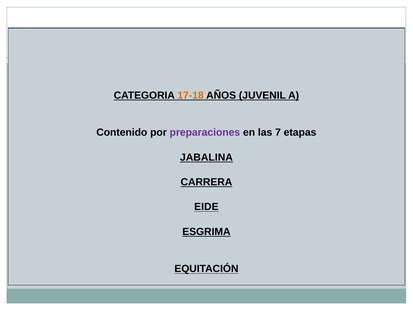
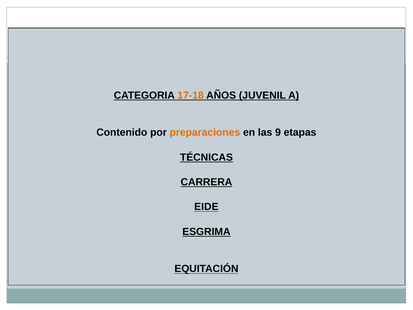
preparaciones colour: purple -> orange (205, 132)
7: 7 -> 9 (278, 132)
JABALINA: JABALINA -> TÉCNICAS (206, 157)
